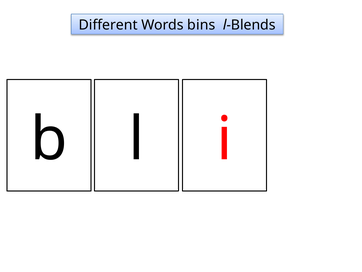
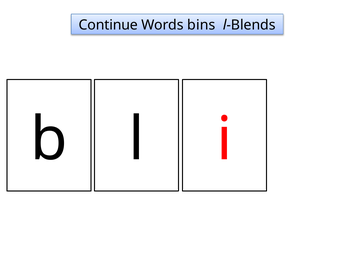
Different: Different -> Continue (108, 25)
